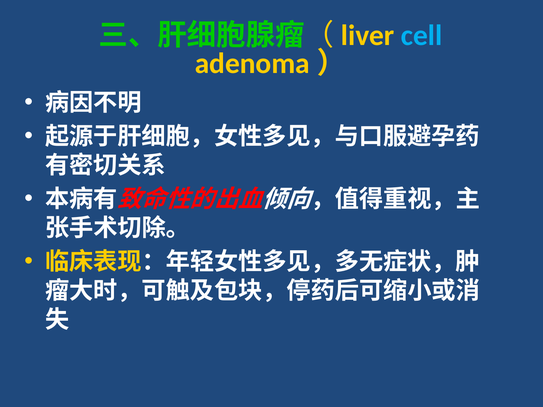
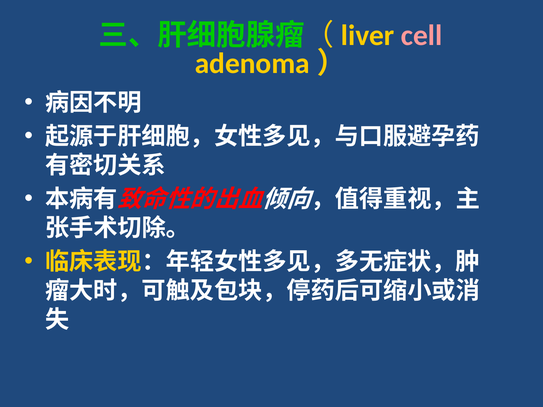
cell colour: light blue -> pink (422, 35)
